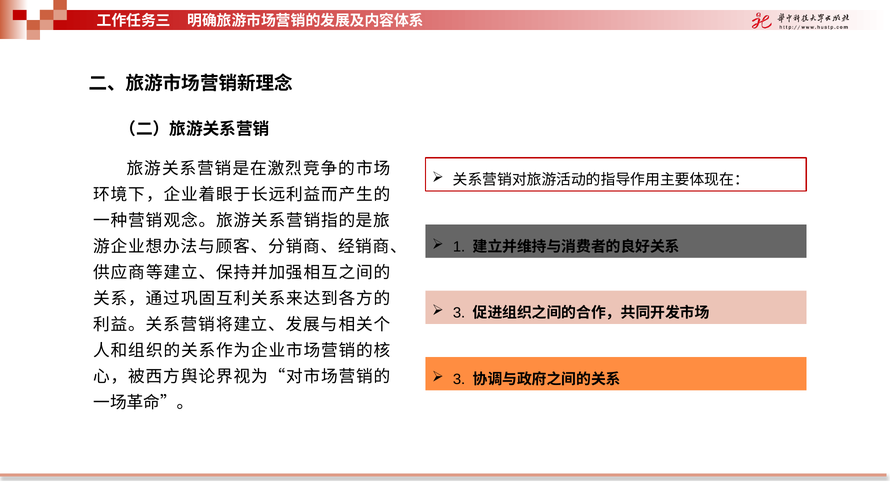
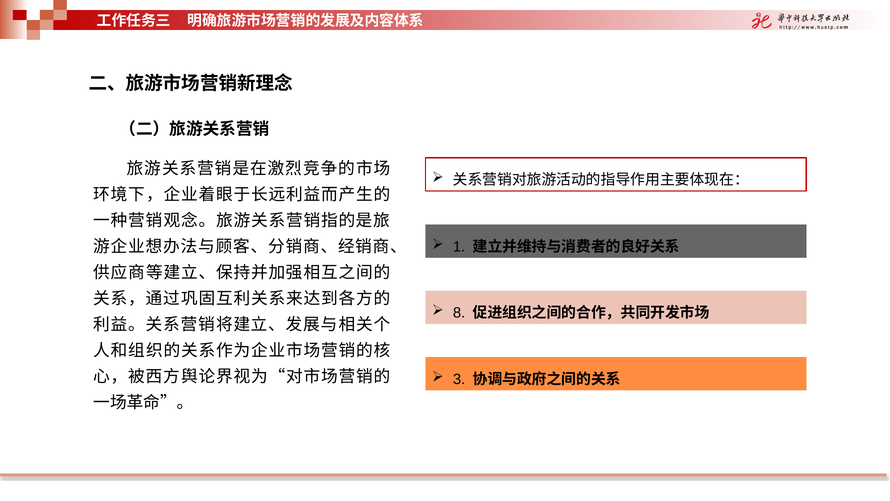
3: 3 -> 8 (459, 313)
